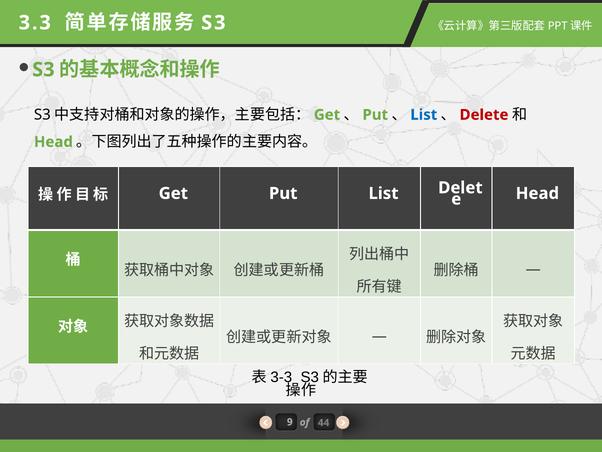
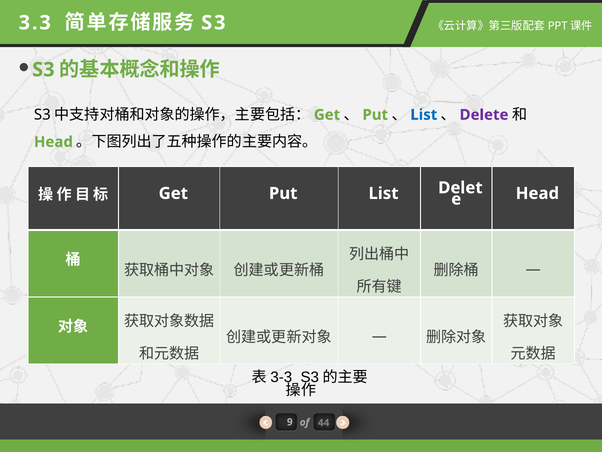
Delete colour: red -> purple (484, 115)
